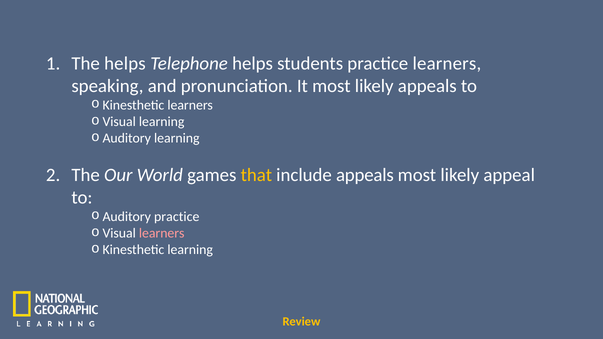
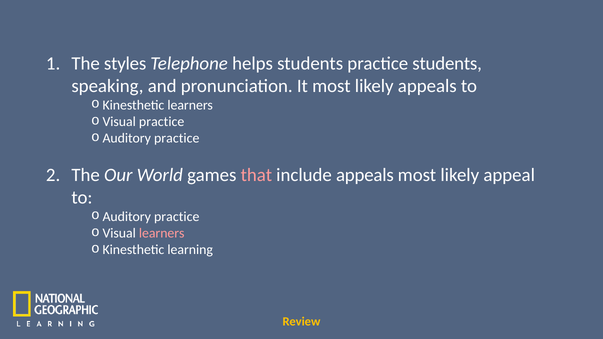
The helps: helps -> styles (125, 63)
practice learners: learners -> students (447, 63)
Visual learning: learning -> practice (162, 122)
learning: learning -> practice (177, 138)
that colour: yellow -> pink (256, 175)
